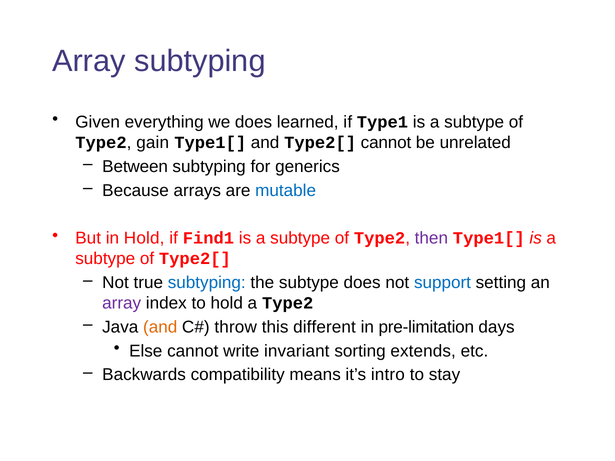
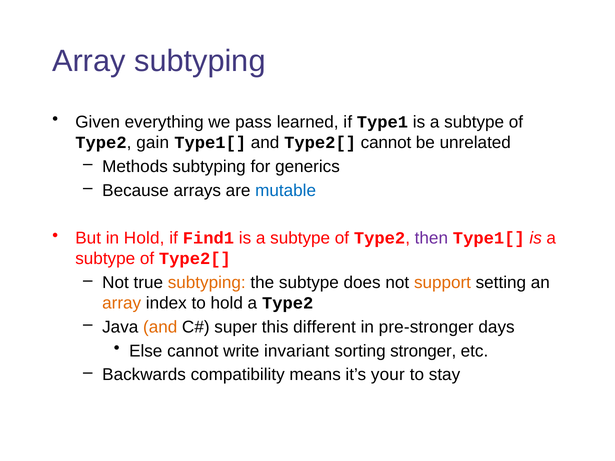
we does: does -> pass (253, 122)
Between: Between -> Methods (135, 167)
subtyping colour: blue -> orange (207, 283)
support colour: blue -> orange (442, 283)
array colour: purple -> orange (122, 303)
throw: throw -> super (236, 327)
pre-limitation: pre-limitation -> pre-stronger (426, 327)
extends: extends -> stronger (423, 351)
intro: intro -> your (388, 375)
